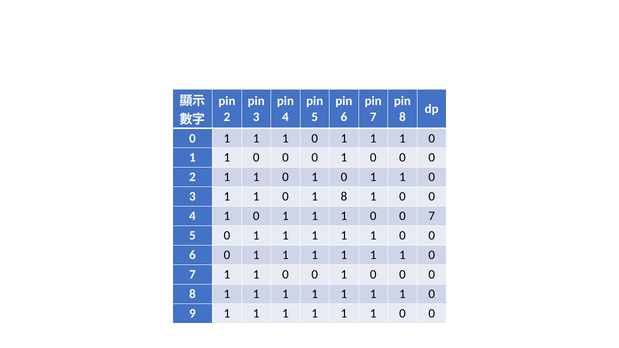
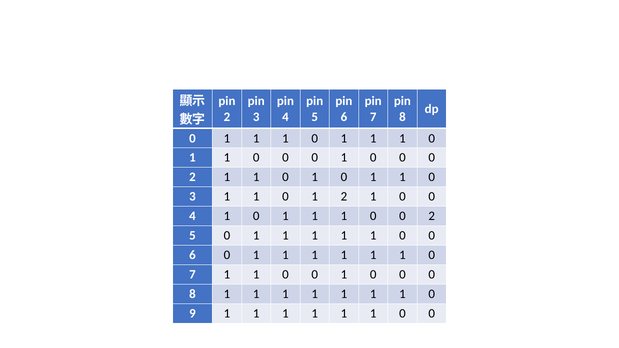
1 8: 8 -> 2 (344, 197)
1 0 0 7: 7 -> 2 (432, 216)
